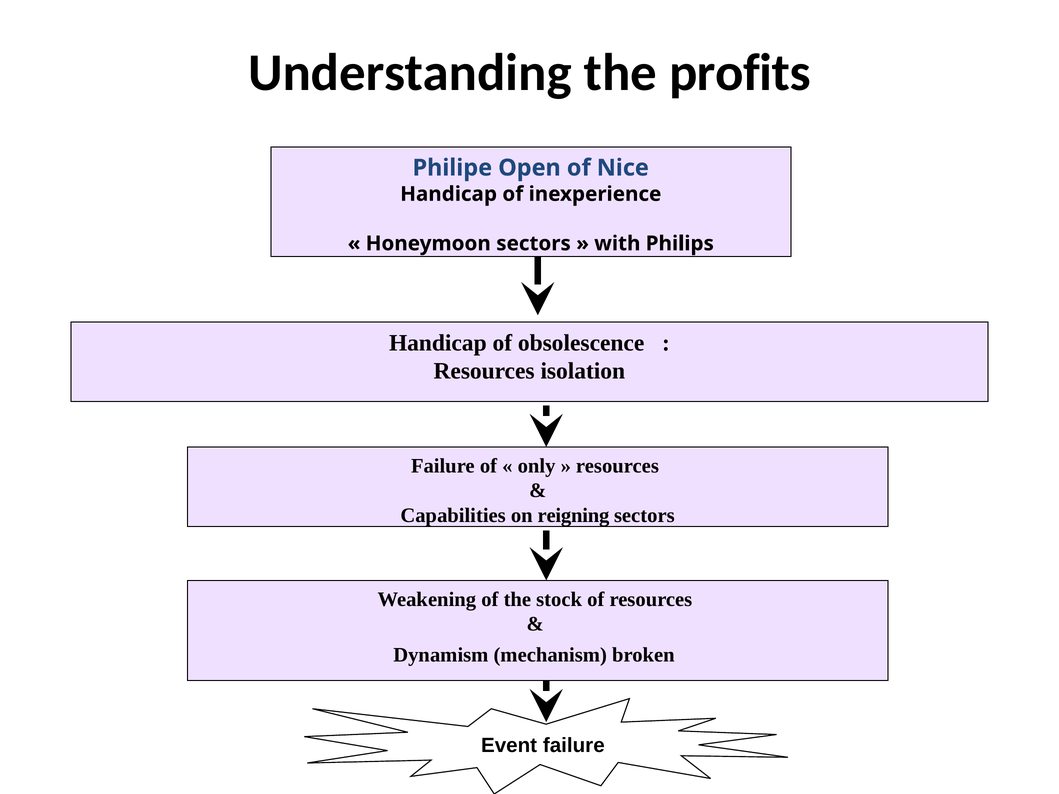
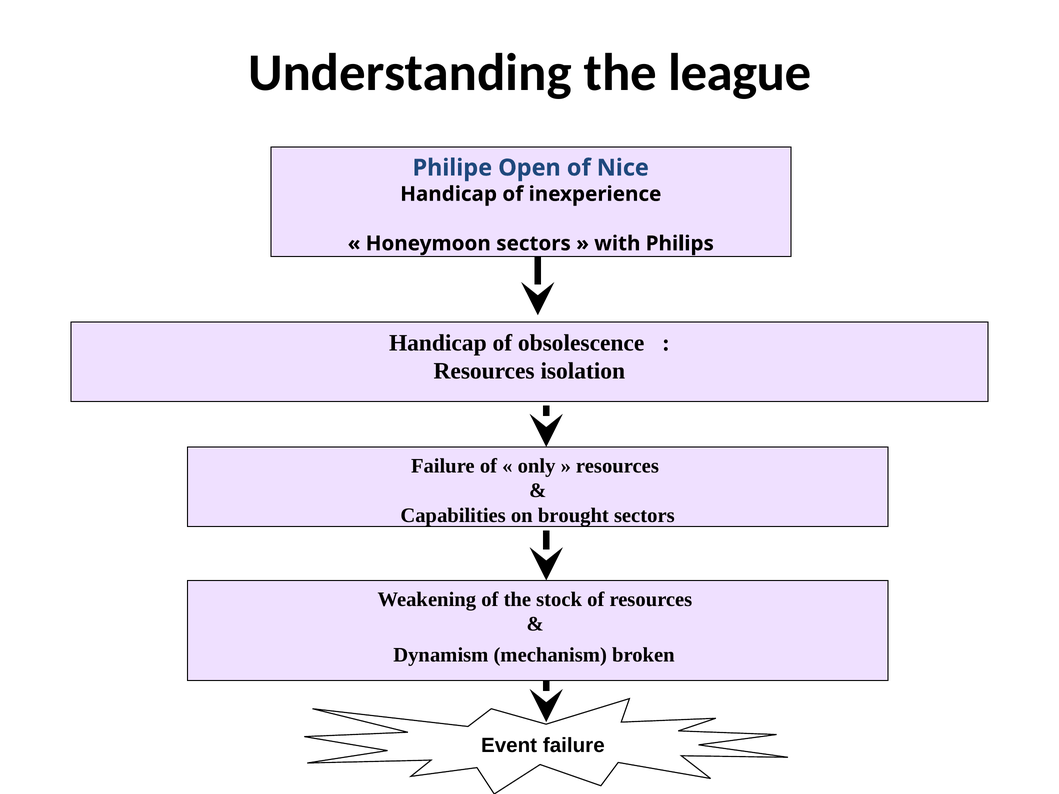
profits: profits -> league (740, 73)
reigning: reigning -> brought (573, 516)
